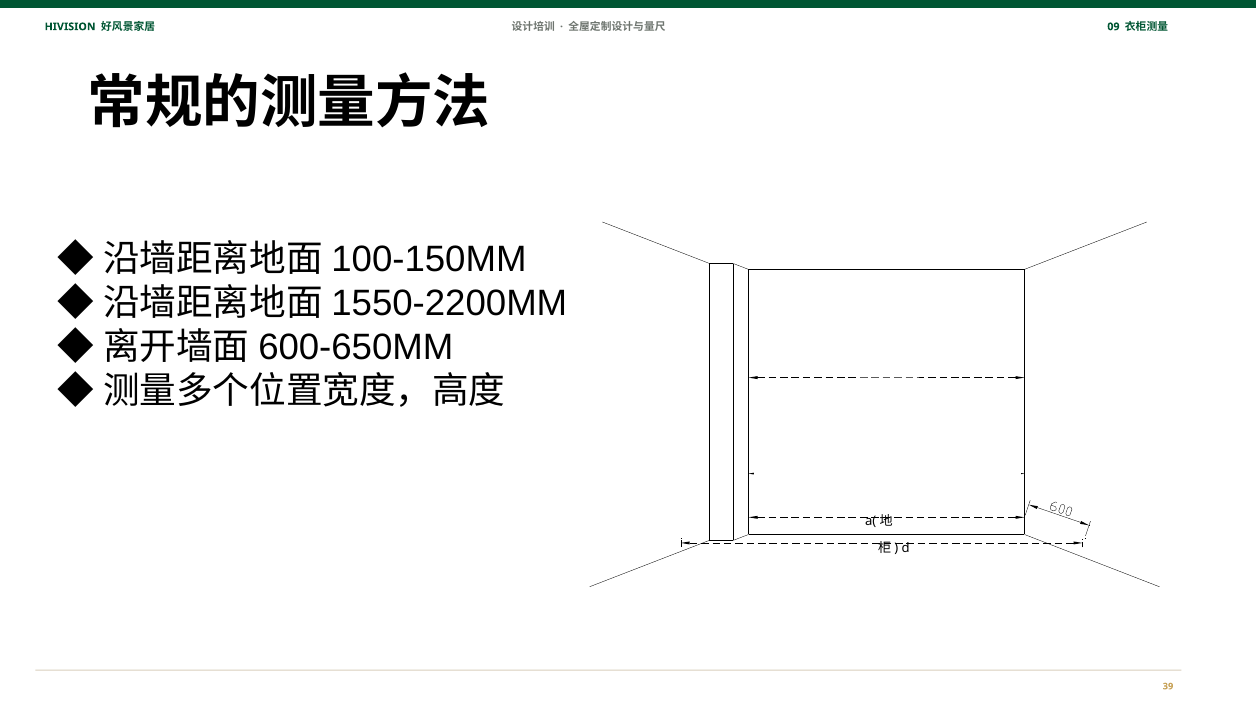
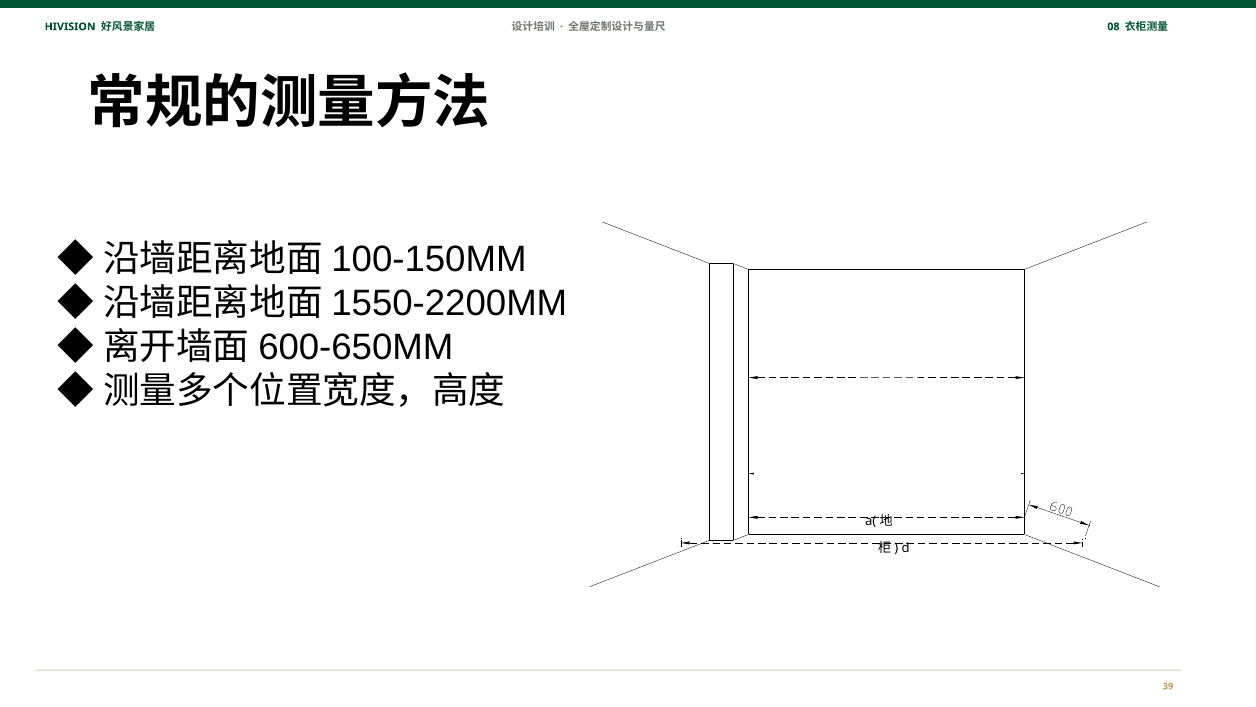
09: 09 -> 08 (1113, 27)
